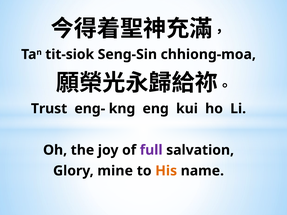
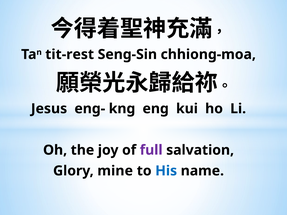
tit-siok: tit-siok -> tit-rest (70, 54)
Trust: Trust -> Jesus (49, 109)
His colour: orange -> blue (166, 171)
